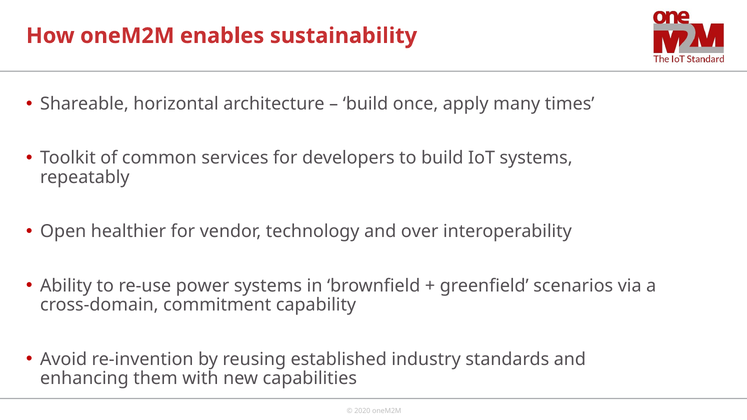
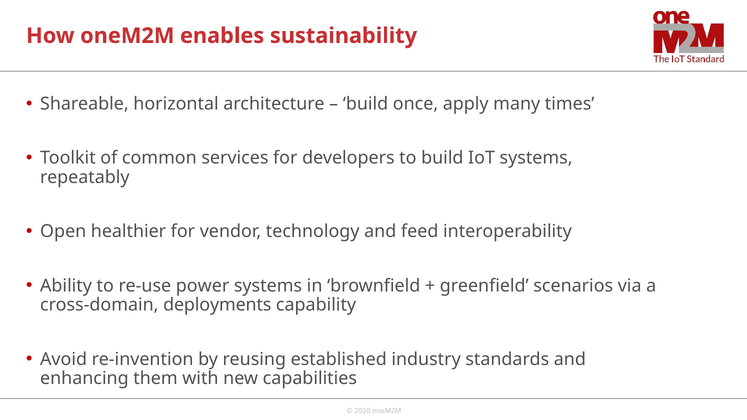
over: over -> feed (420, 232)
commitment: commitment -> deployments (217, 305)
